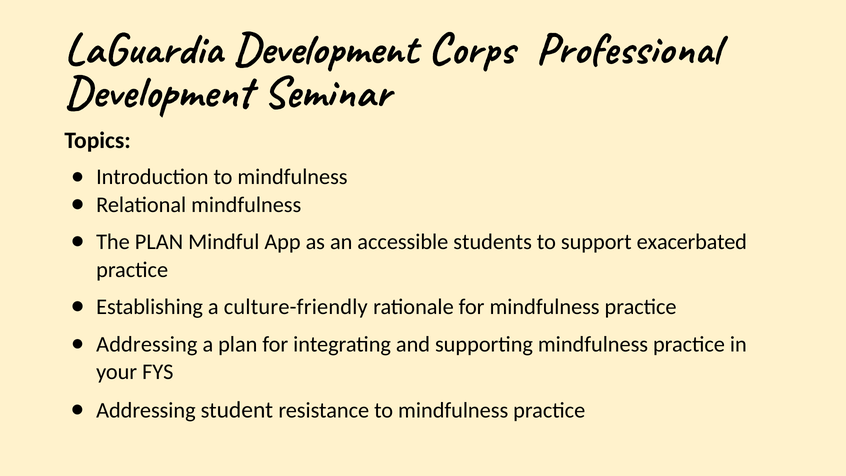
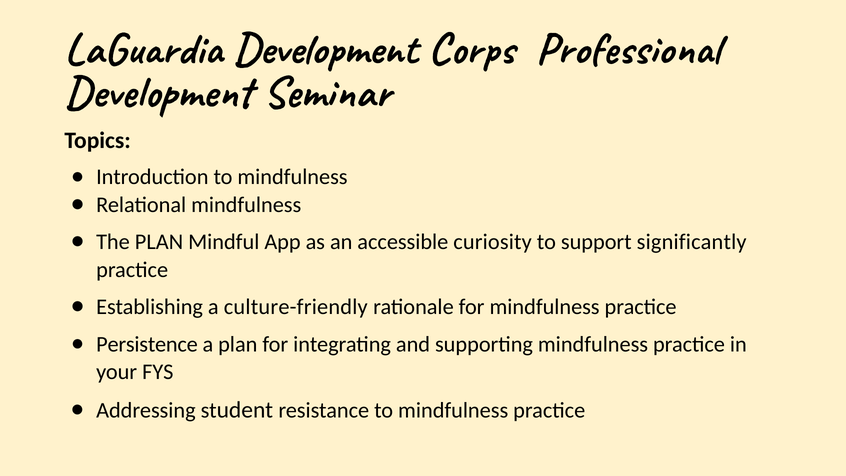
students: students -> curiosity (493, 242)
exacerbated: exacerbated -> significantly (692, 242)
Addressing: Addressing -> Persistence (147, 344)
